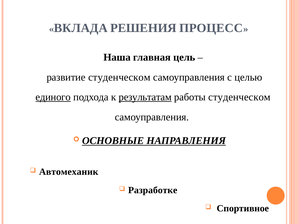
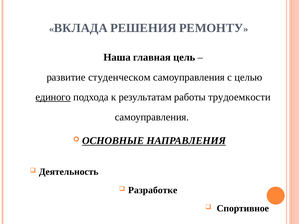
ПРОЦЕСС: ПРОЦЕСС -> РЕМОНТУ (211, 28)
результатам underline: present -> none (145, 97)
работы студенческом: студенческом -> трудоемкости (239, 97)
Автомеханик: Автомеханик -> Деятельность (69, 172)
